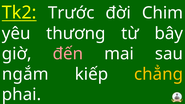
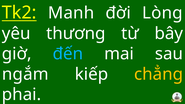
Trước: Trước -> Manh (71, 13)
Chim: Chim -> Lòng (162, 13)
đến colour: pink -> light blue (68, 54)
